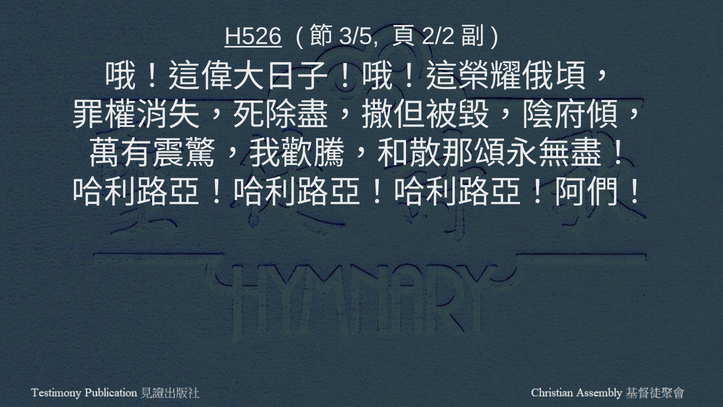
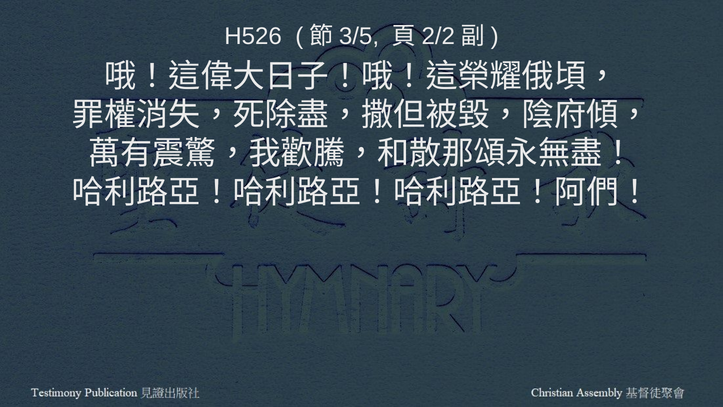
H526 underline: present -> none (253, 36)
